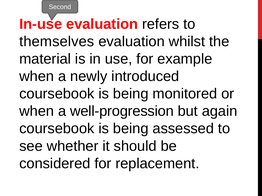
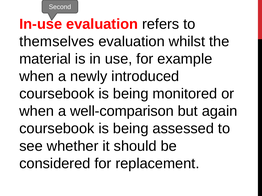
well-progression: well-progression -> well-comparison (122, 111)
